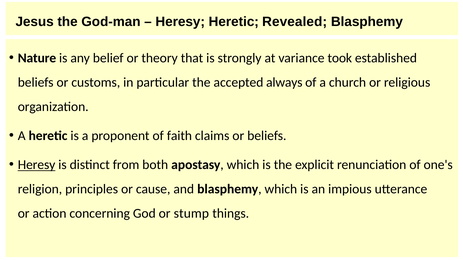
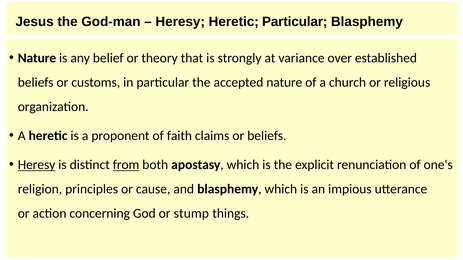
Heretic Revealed: Revealed -> Particular (295, 22)
took: took -> over (340, 58)
accepted always: always -> nature (284, 82)
from underline: none -> present (126, 165)
